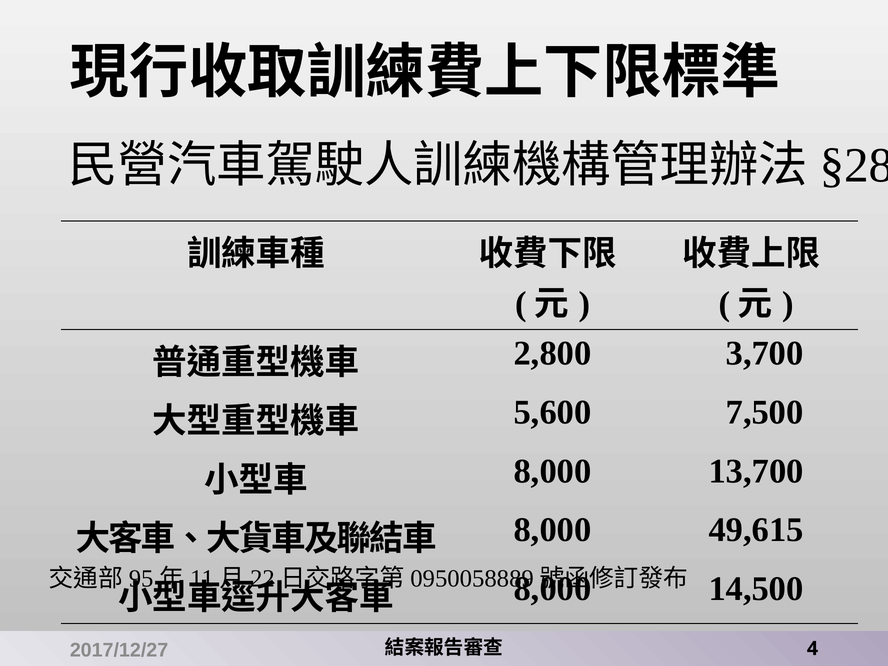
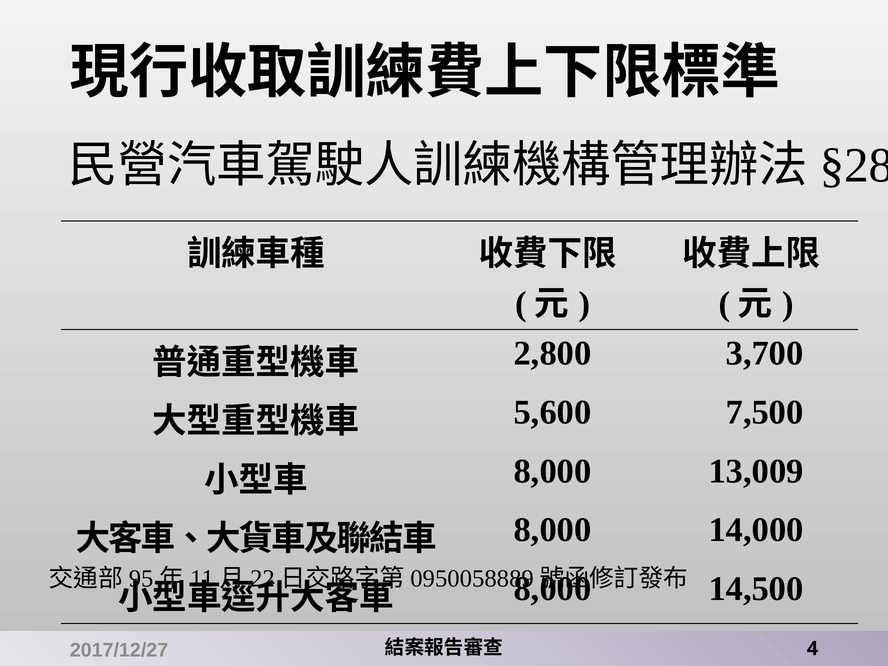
13,700: 13,700 -> 13,009 (756, 471)
49,615: 49,615 -> 14,000 (756, 530)
